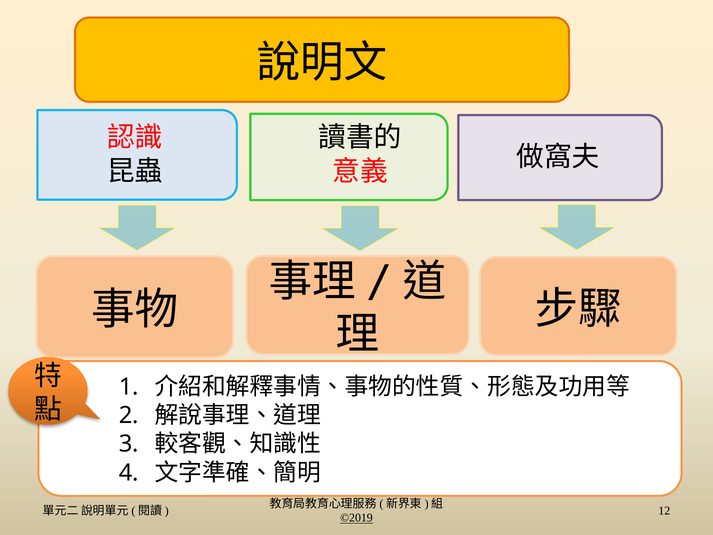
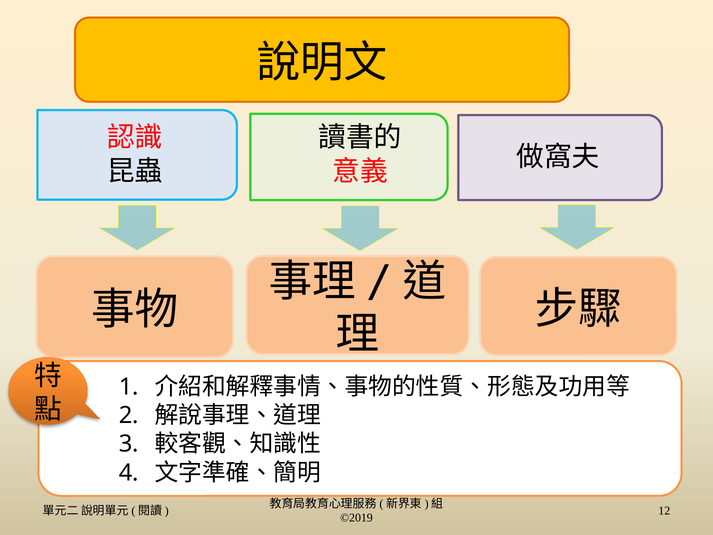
©2019 underline: present -> none (356, 518)
